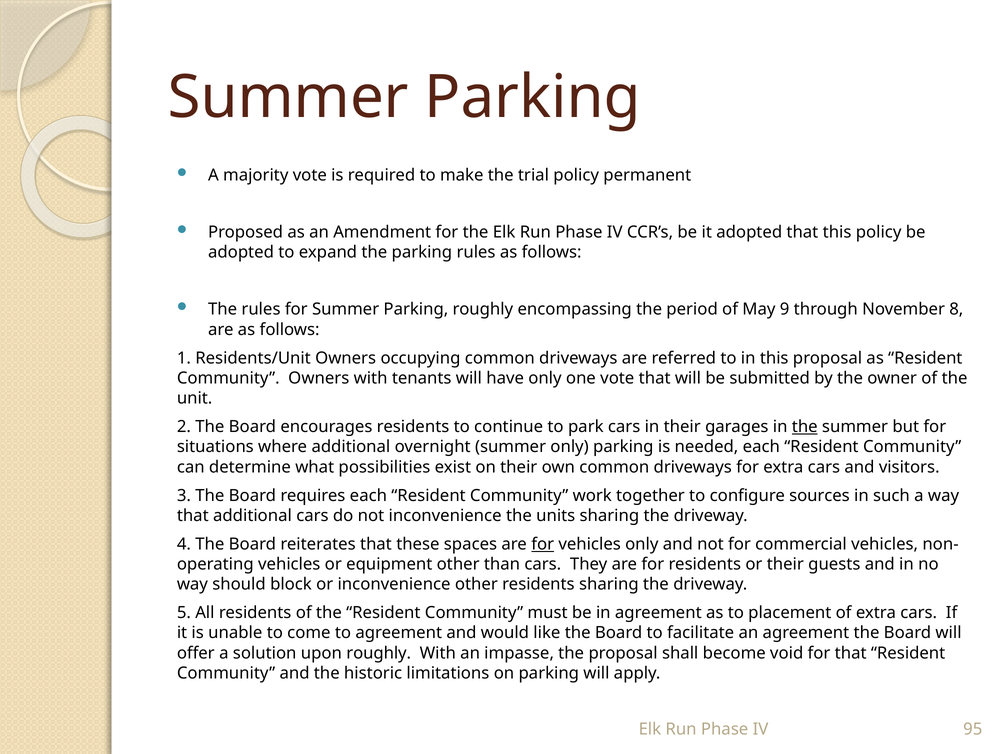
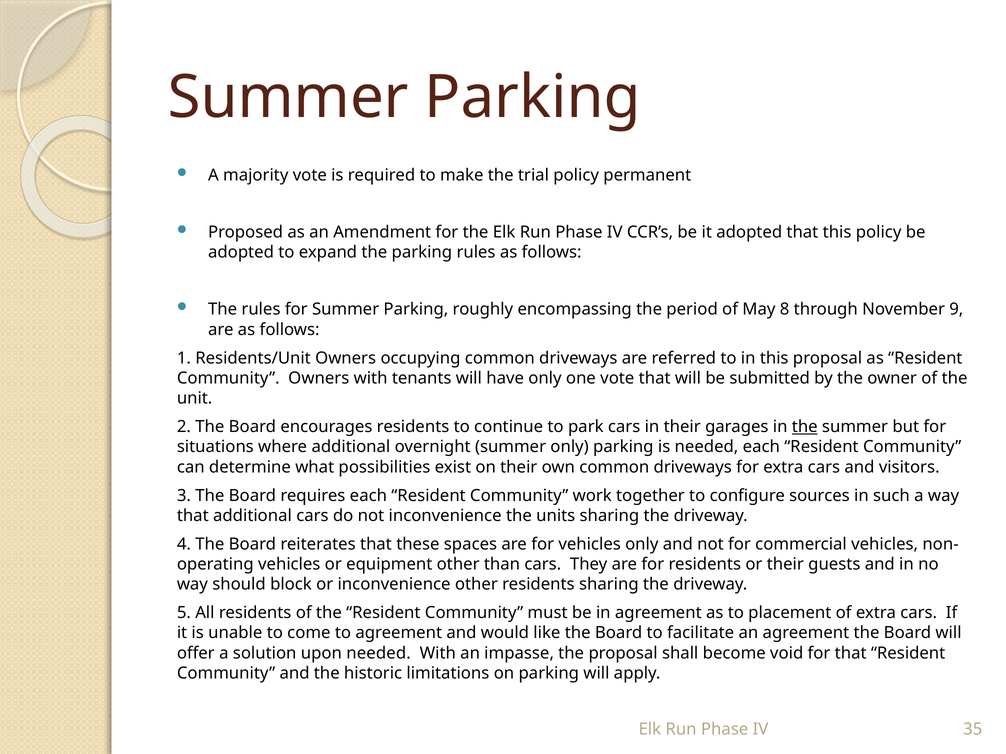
9: 9 -> 8 (785, 310)
8: 8 -> 9 (956, 310)
for underline: present -> none (543, 544)
upon roughly: roughly -> needed (379, 653)
95: 95 -> 35 (973, 730)
